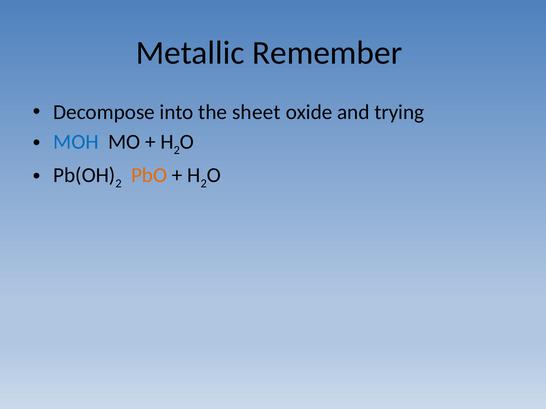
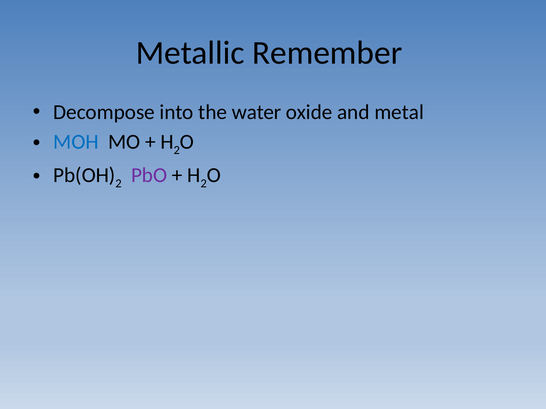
sheet: sheet -> water (257, 112)
trying: trying -> metal (399, 112)
PbO colour: orange -> purple (149, 175)
